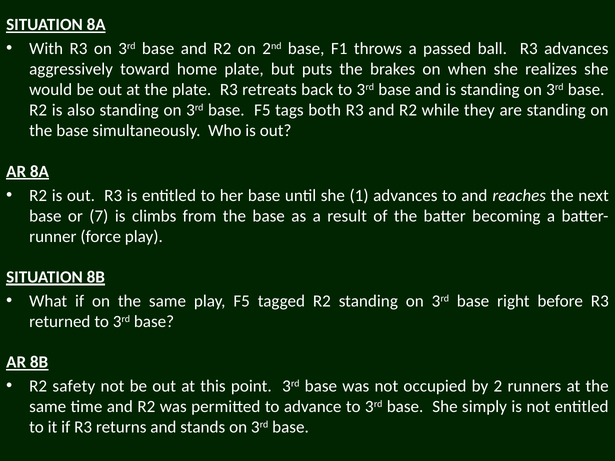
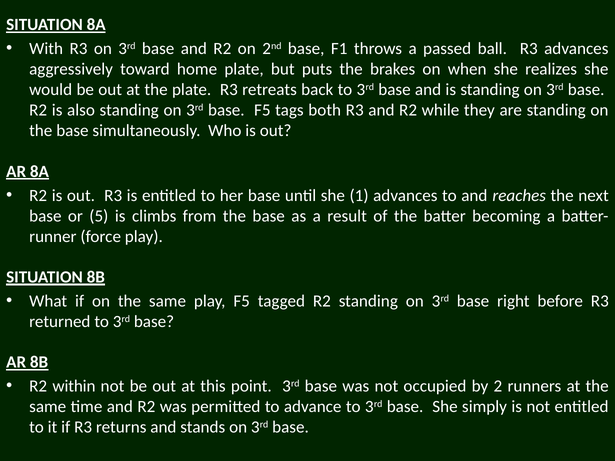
7: 7 -> 5 (99, 216)
safety: safety -> within (74, 386)
